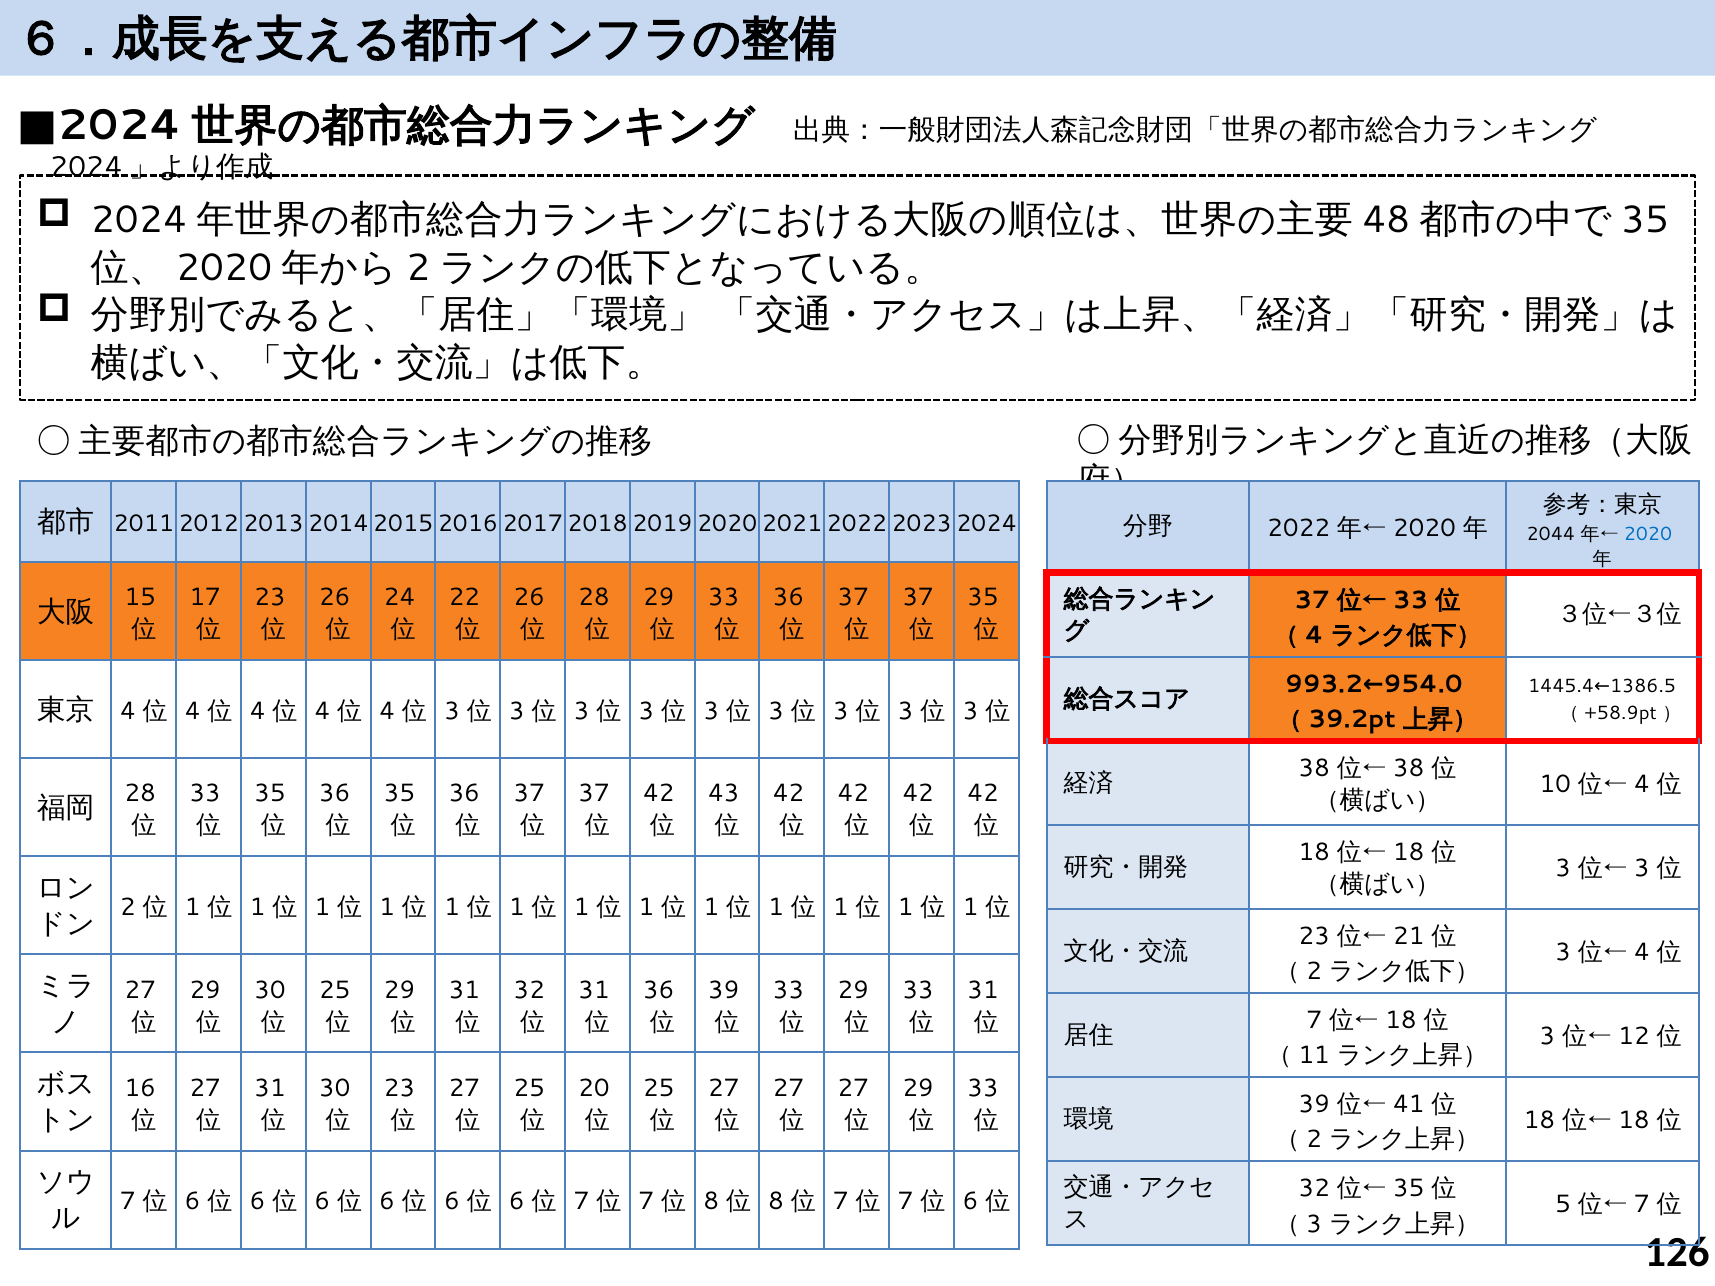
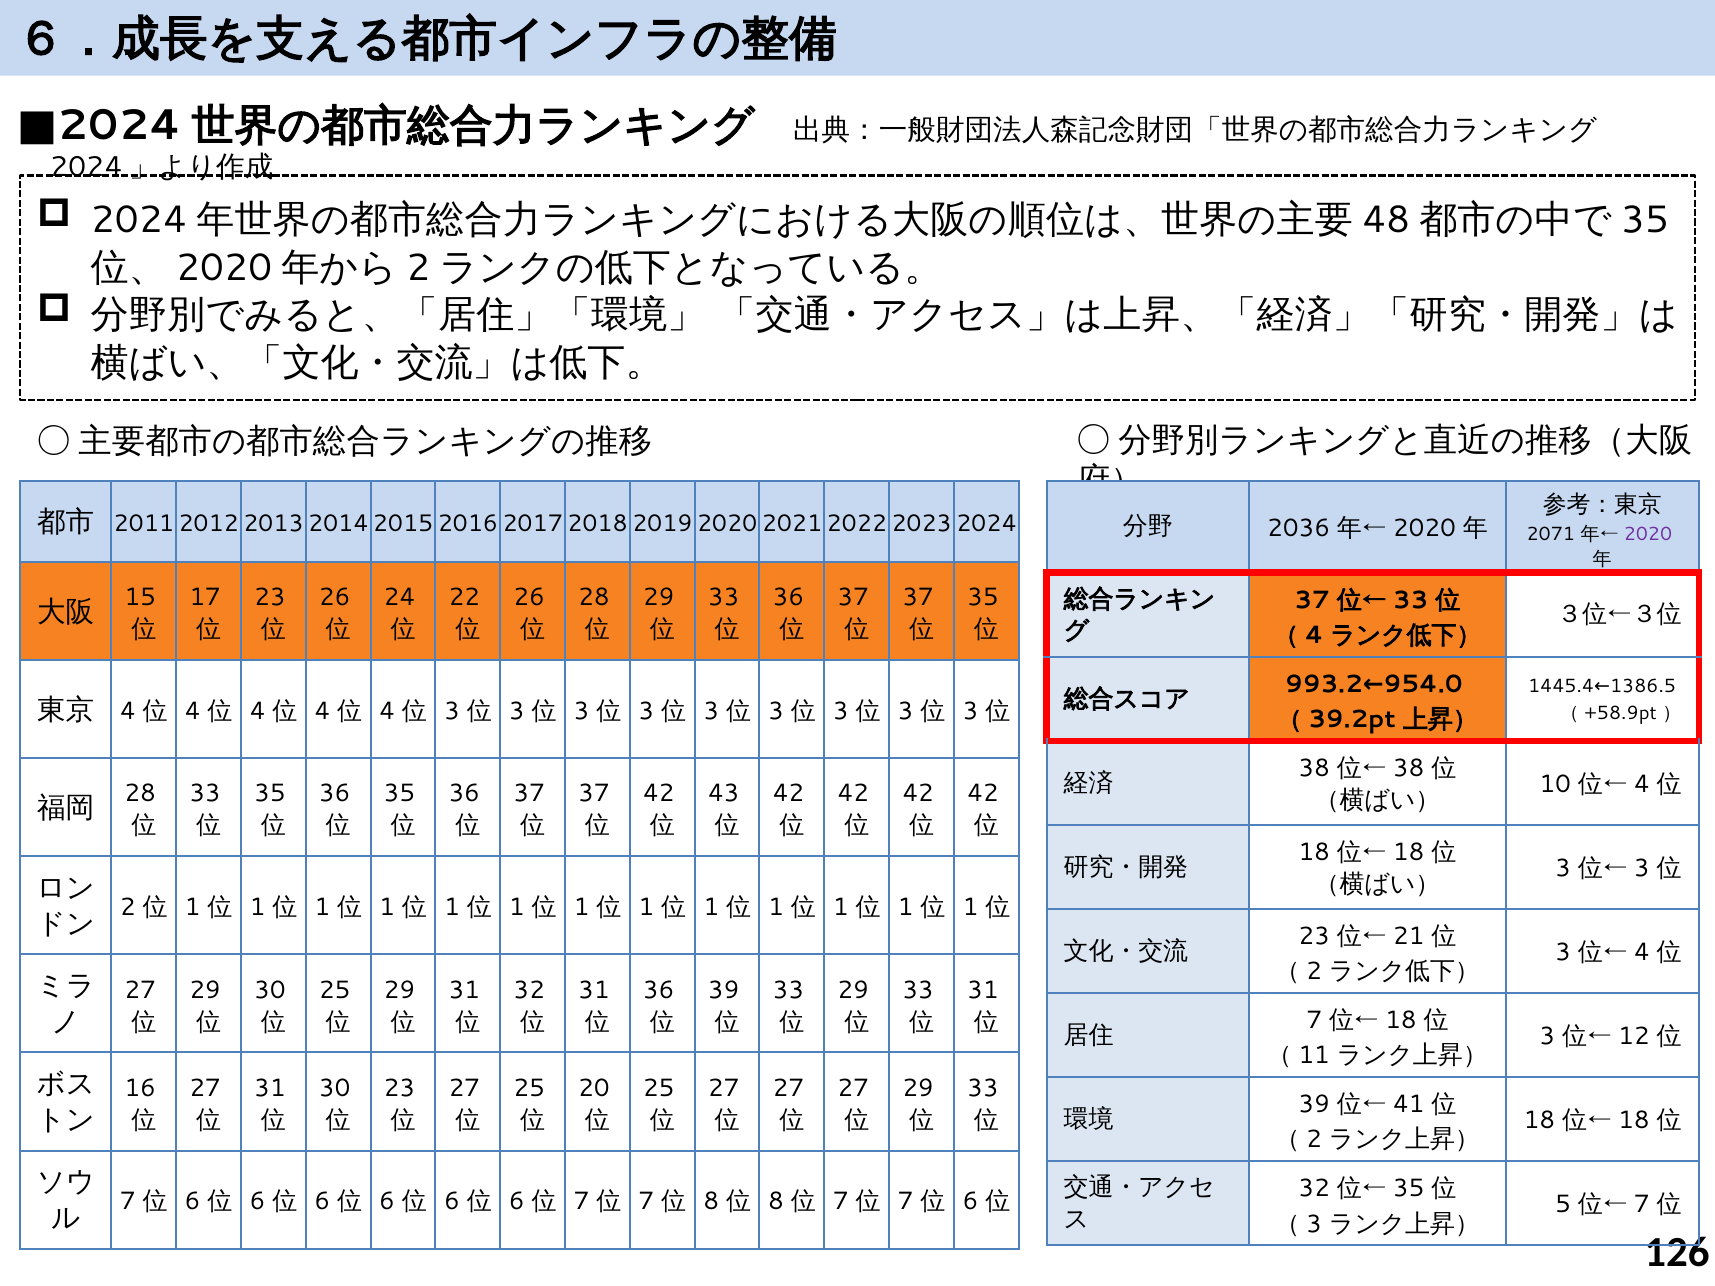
2022: 2022 -> 2036 (1299, 528)
2044: 2044 -> 2071 (1551, 534)
2020 colour: blue -> purple (1648, 534)
